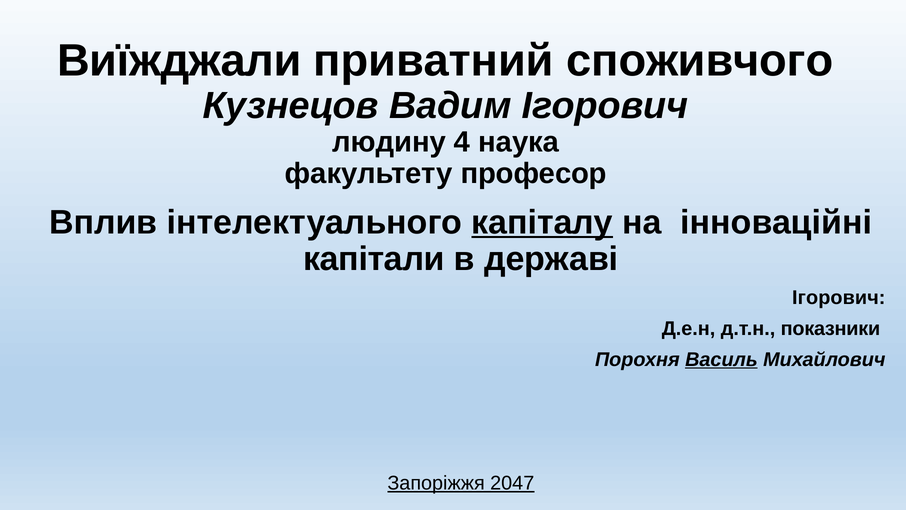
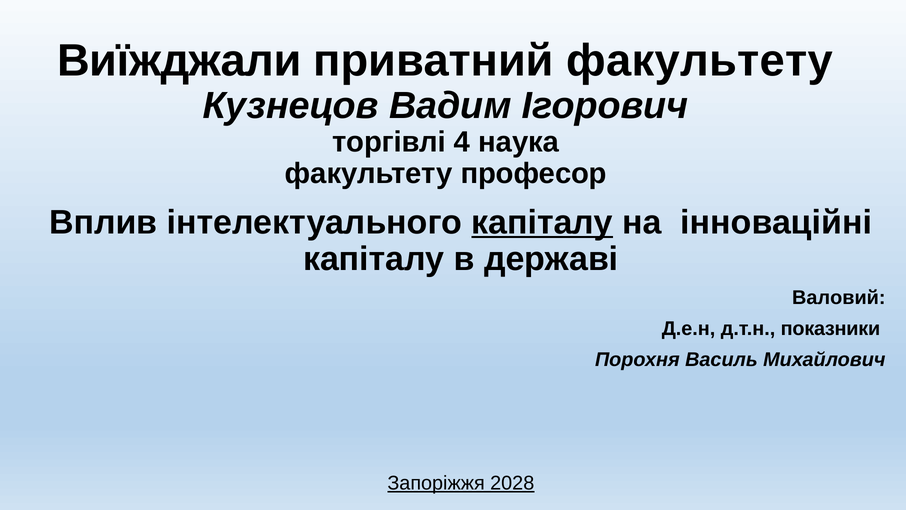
приватний споживчого: споживчого -> факультету (700, 61)
людину: людину -> торгівлі (389, 142)
капітали: капітали -> капіталу (374, 259)
Ігорович: Ігорович -> Валовий (839, 298)
Василь underline: present -> none (721, 359)
2047: 2047 -> 2028 (512, 483)
